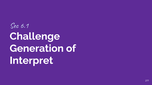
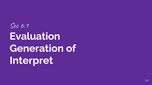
Challenge: Challenge -> Evaluation (35, 37)
